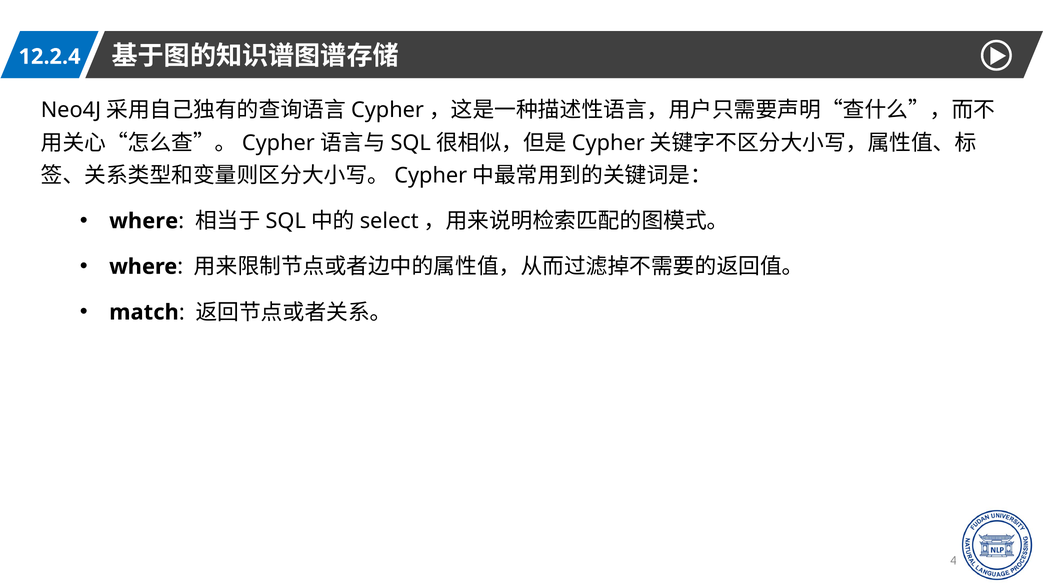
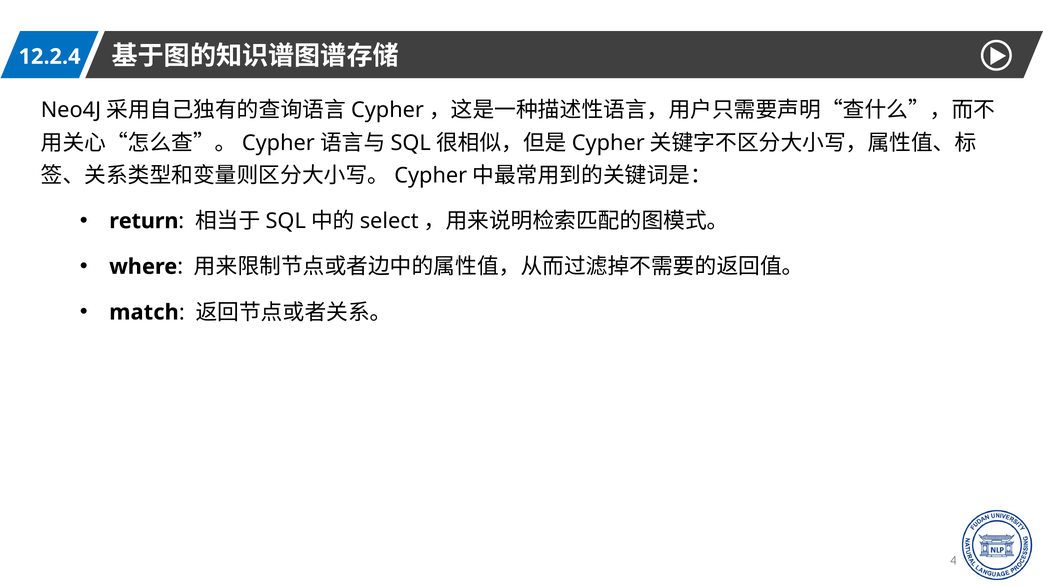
where: where -> return (144, 221)
